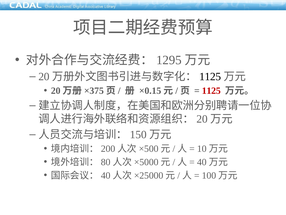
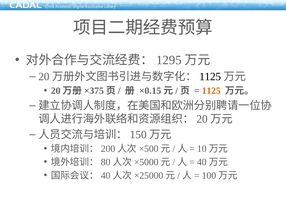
1125 colour: red -> orange (211, 91)
